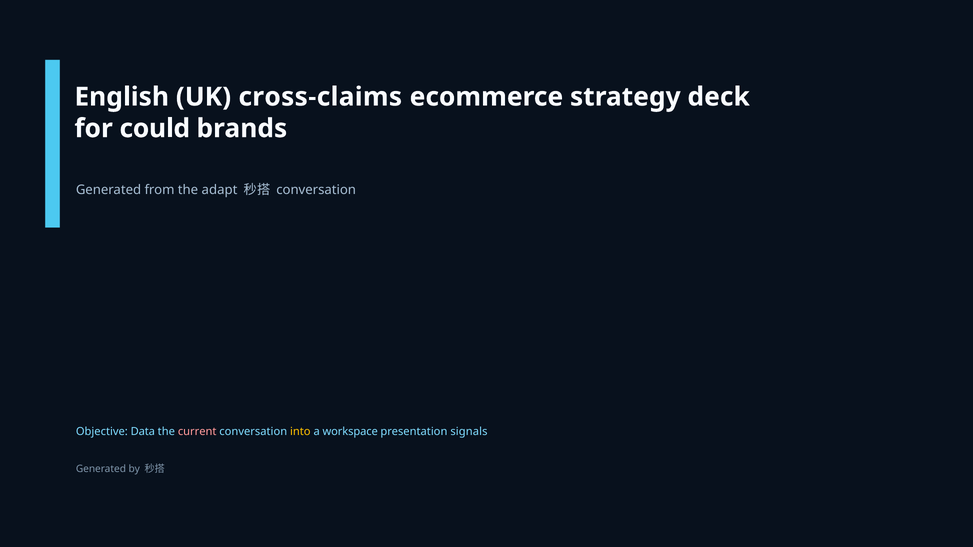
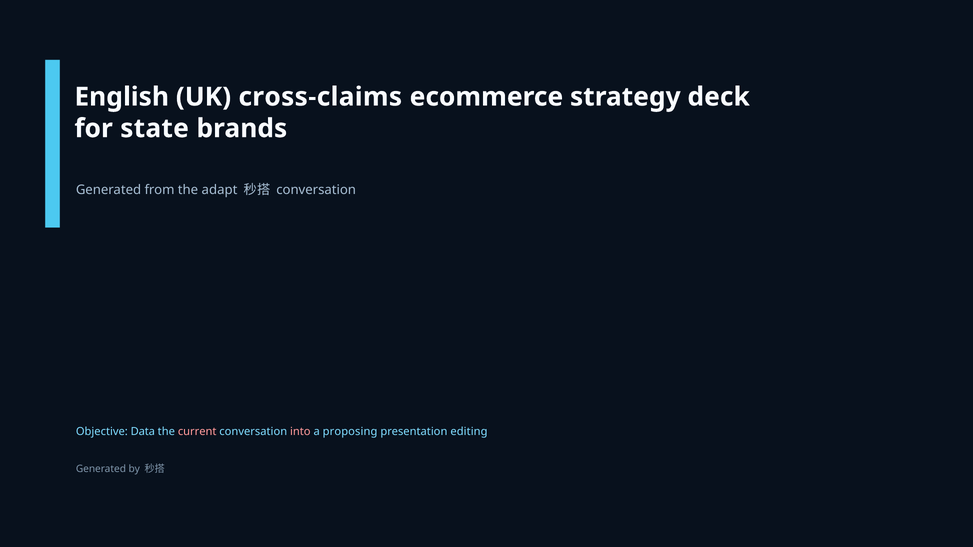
could: could -> state (155, 129)
into colour: yellow -> pink (300, 432)
workspace: workspace -> proposing (350, 432)
signals: signals -> editing (469, 432)
